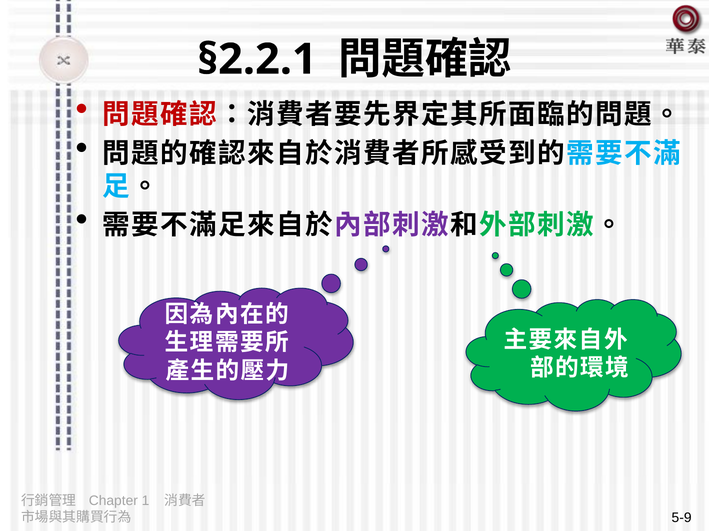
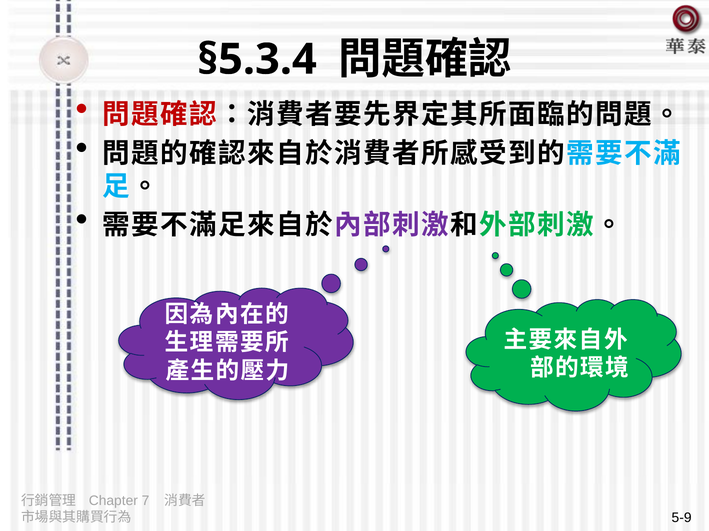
§2.2.1: §2.2.1 -> §5.3.4 (257, 60)
1: 1 -> 7 (146, 501)
